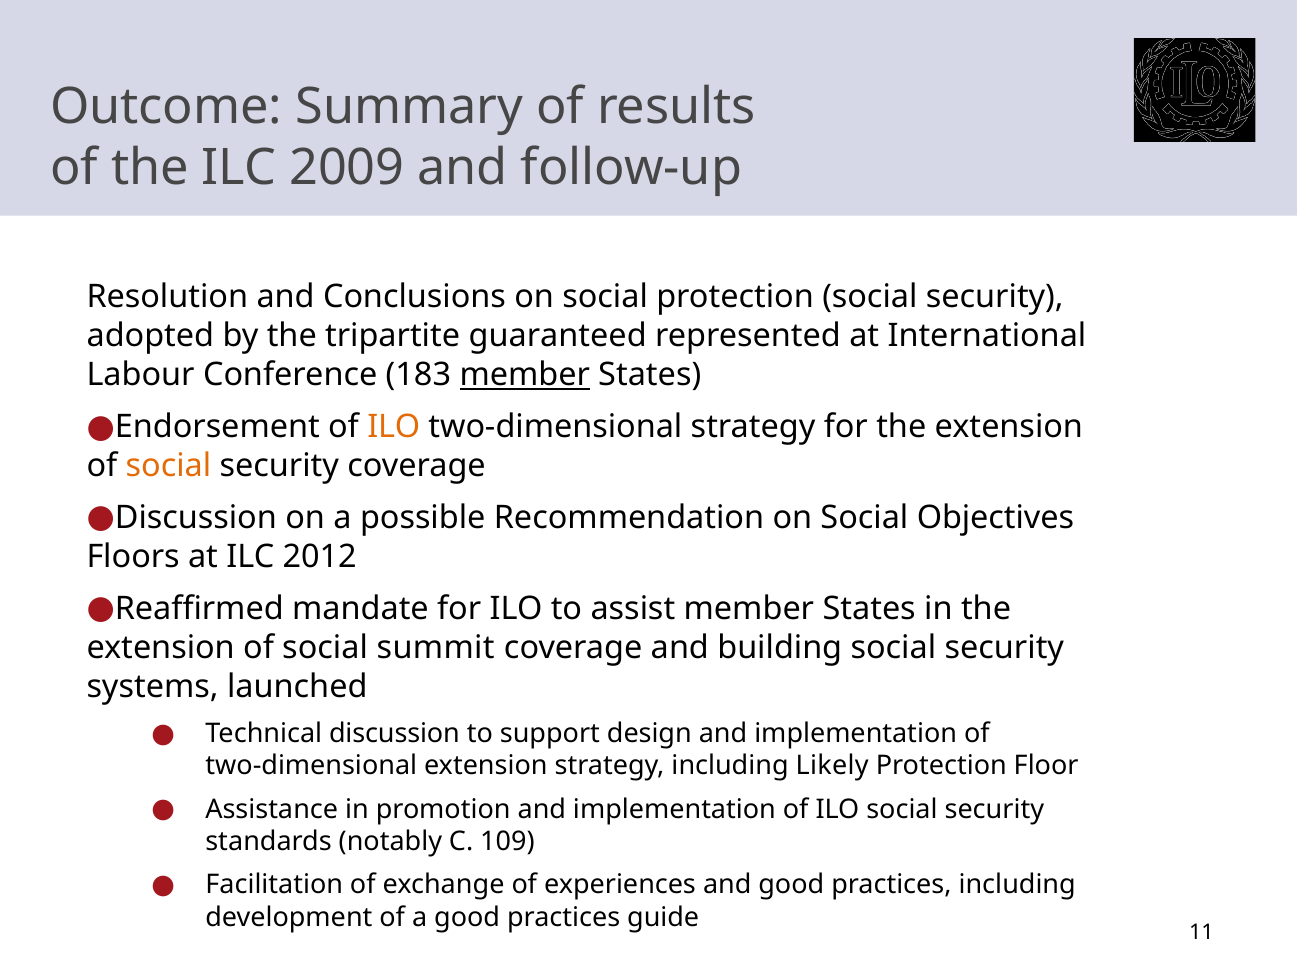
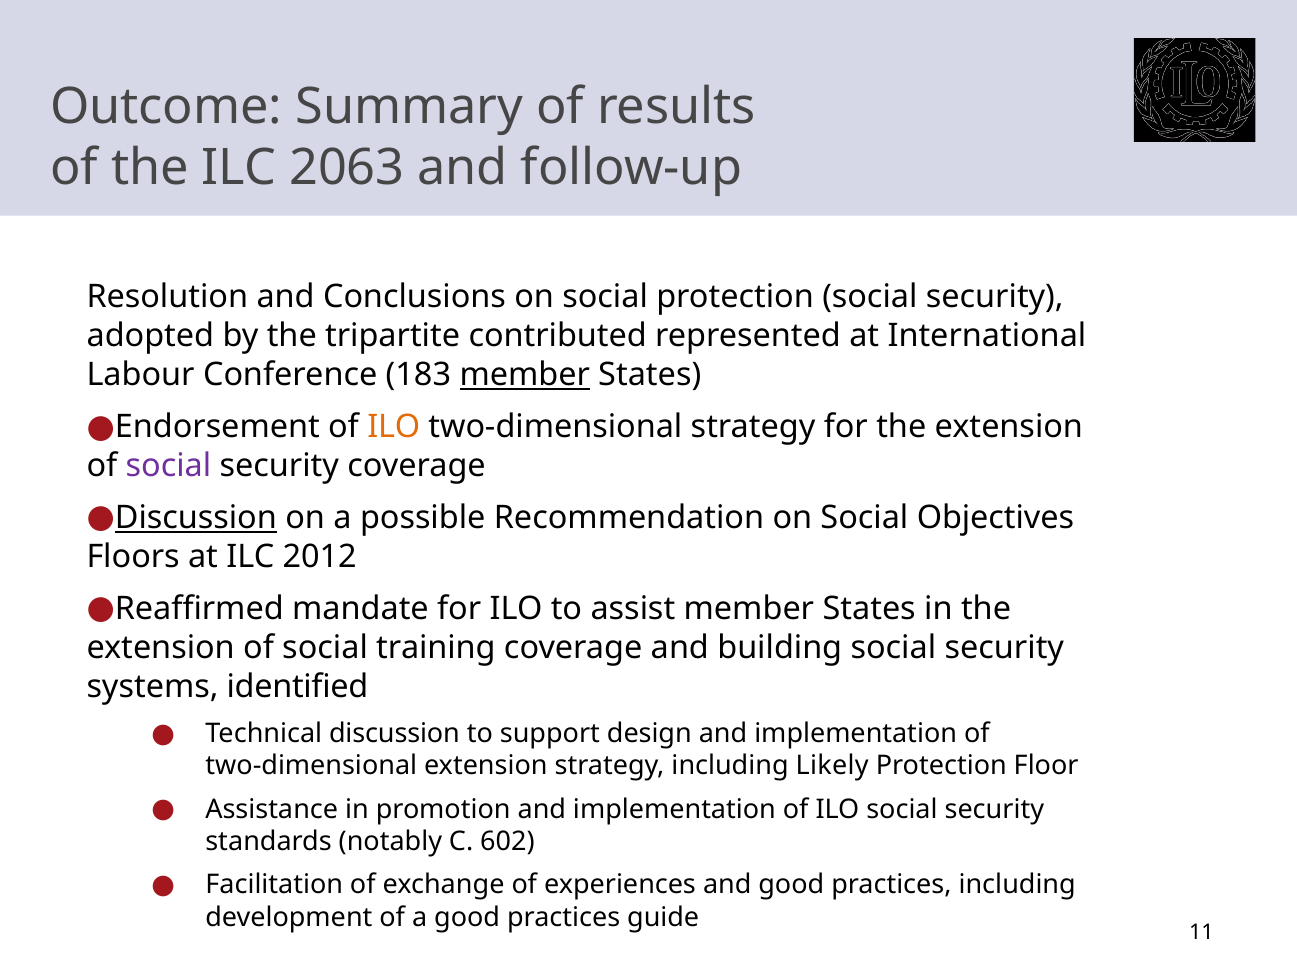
2009: 2009 -> 2063 (347, 168)
guaranteed: guaranteed -> contributed (558, 336)
social colour: orange -> purple (168, 466)
Discussion underline: none -> present (196, 518)
summit: summit -> training (436, 647)
launched: launched -> identified (297, 686)
109: 109 -> 602 (507, 841)
